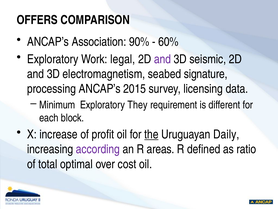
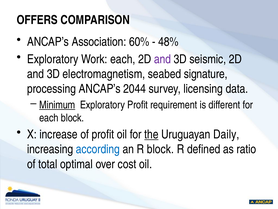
90%: 90% -> 60% (139, 42)
60%: 60% -> 48% (168, 42)
Work legal: legal -> each (123, 59)
2015: 2015 -> 2044 (135, 89)
Minimum underline: none -> present (57, 105)
Exploratory They: They -> Profit (138, 105)
according colour: purple -> blue (98, 149)
R areas: areas -> block (160, 149)
